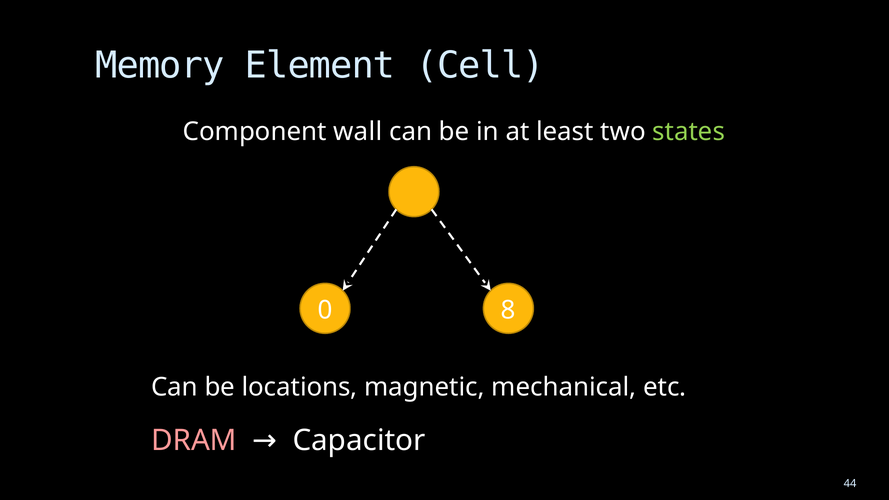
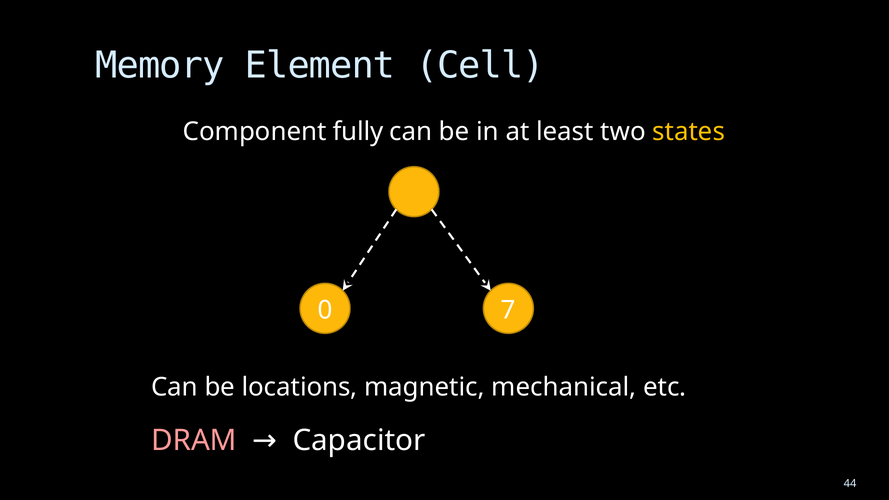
wall: wall -> fully (358, 132)
states colour: light green -> yellow (689, 132)
8: 8 -> 7 (508, 310)
